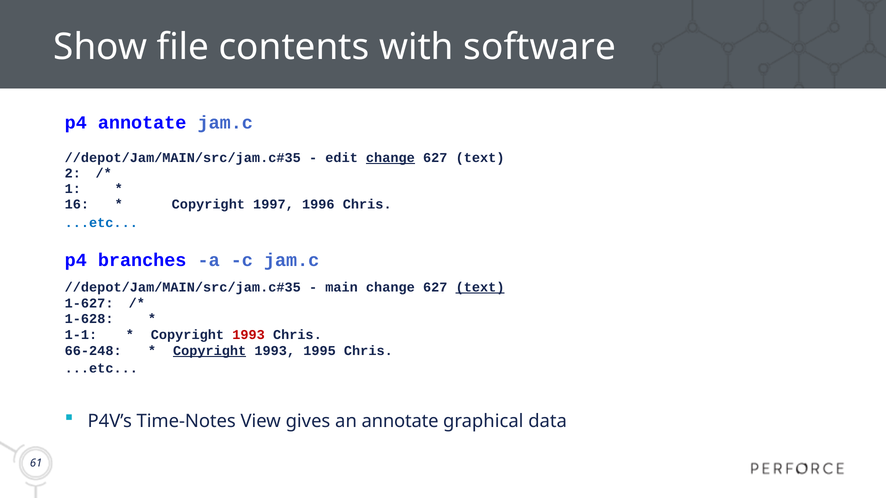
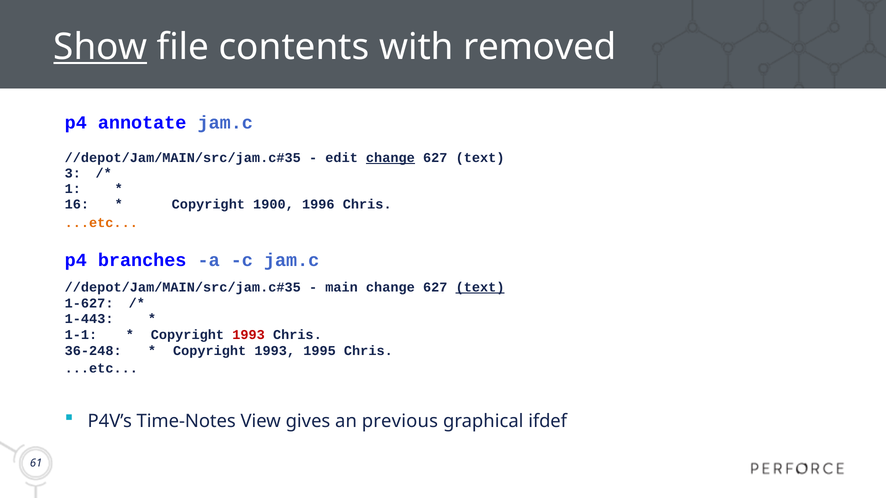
Show underline: none -> present (100, 47)
software: software -> removed (540, 47)
2: 2 -> 3 (73, 174)
1997: 1997 -> 1900 (273, 204)
...etc colour: blue -> orange (101, 223)
1-628: 1-628 -> 1-443 (89, 319)
66-248: 66-248 -> 36-248 (93, 351)
Copyright underline: present -> none (210, 351)
an annotate: annotate -> previous (400, 421)
data: data -> ifdef (548, 421)
